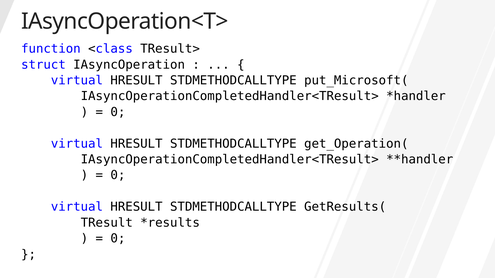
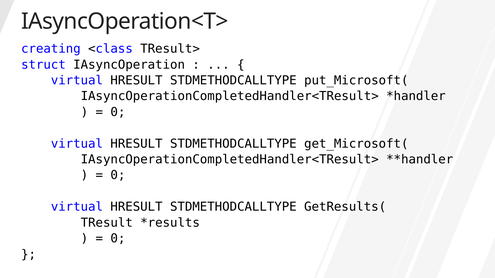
function: function -> creating (51, 49)
get_Operation(: get_Operation( -> get_Microsoft( (356, 144)
